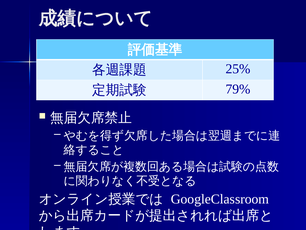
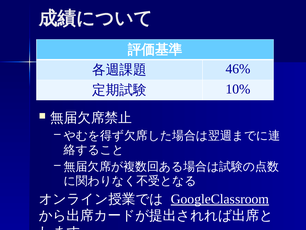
25%: 25% -> 46% (238, 69)
79%: 79% -> 10% (238, 89)
GoogleClassroom underline: none -> present (220, 199)
